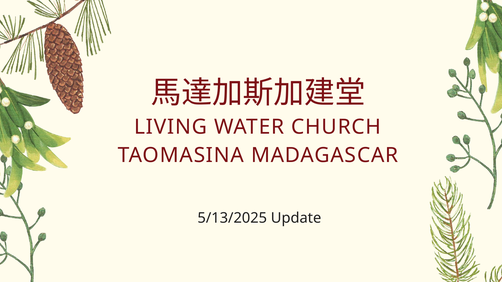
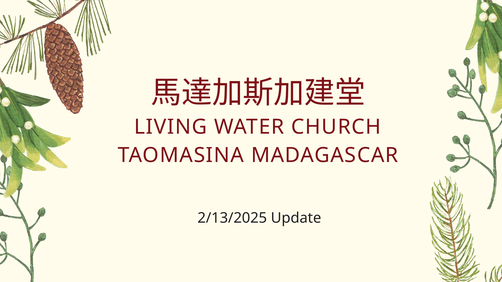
5/13/2025: 5/13/2025 -> 2/13/2025 (232, 218)
